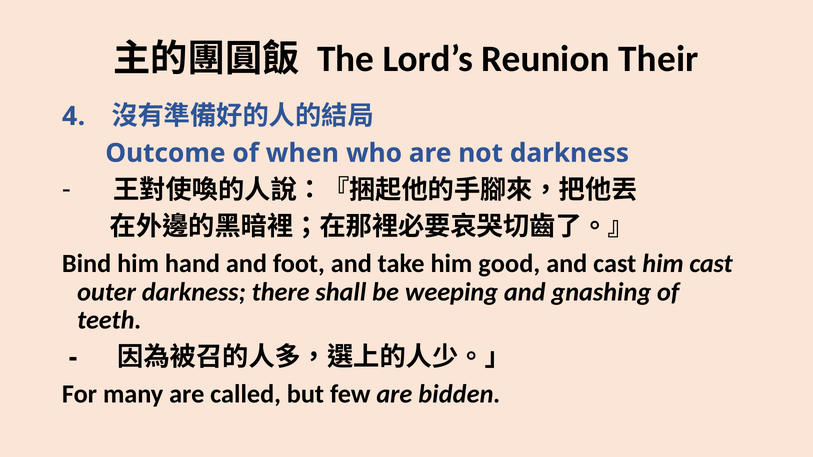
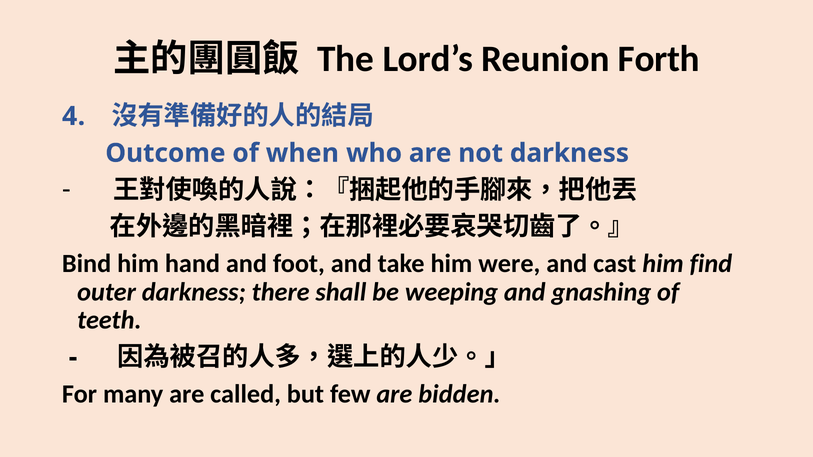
Their: Their -> Forth (659, 59)
good: good -> were (509, 264)
him cast: cast -> find (711, 264)
